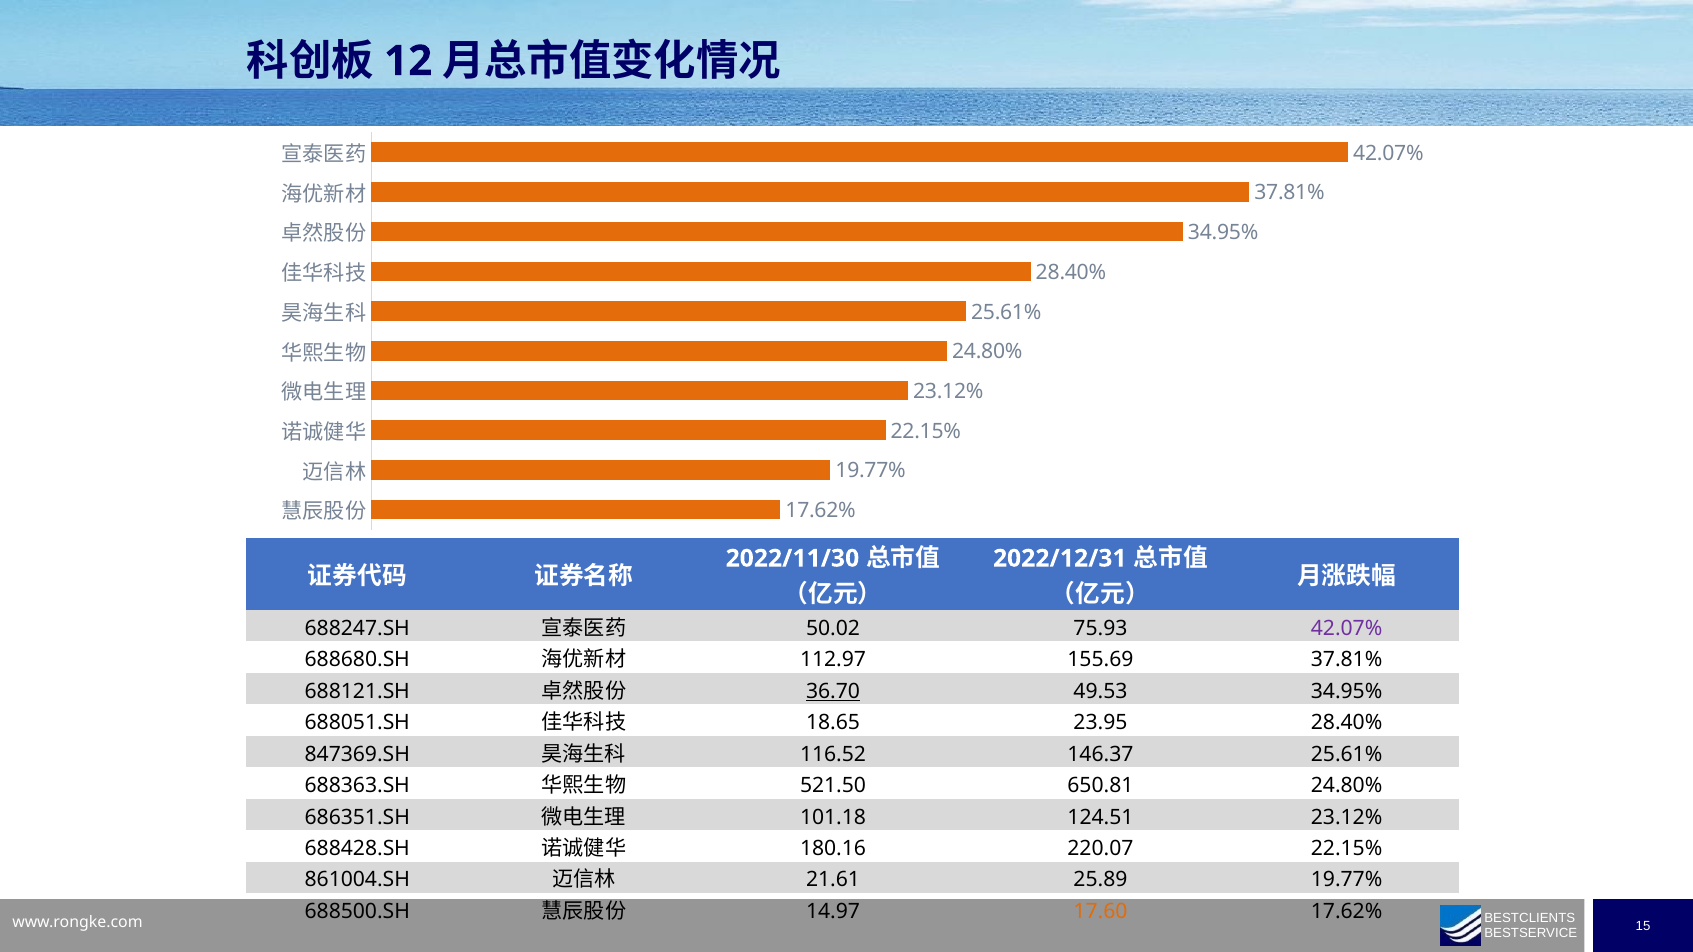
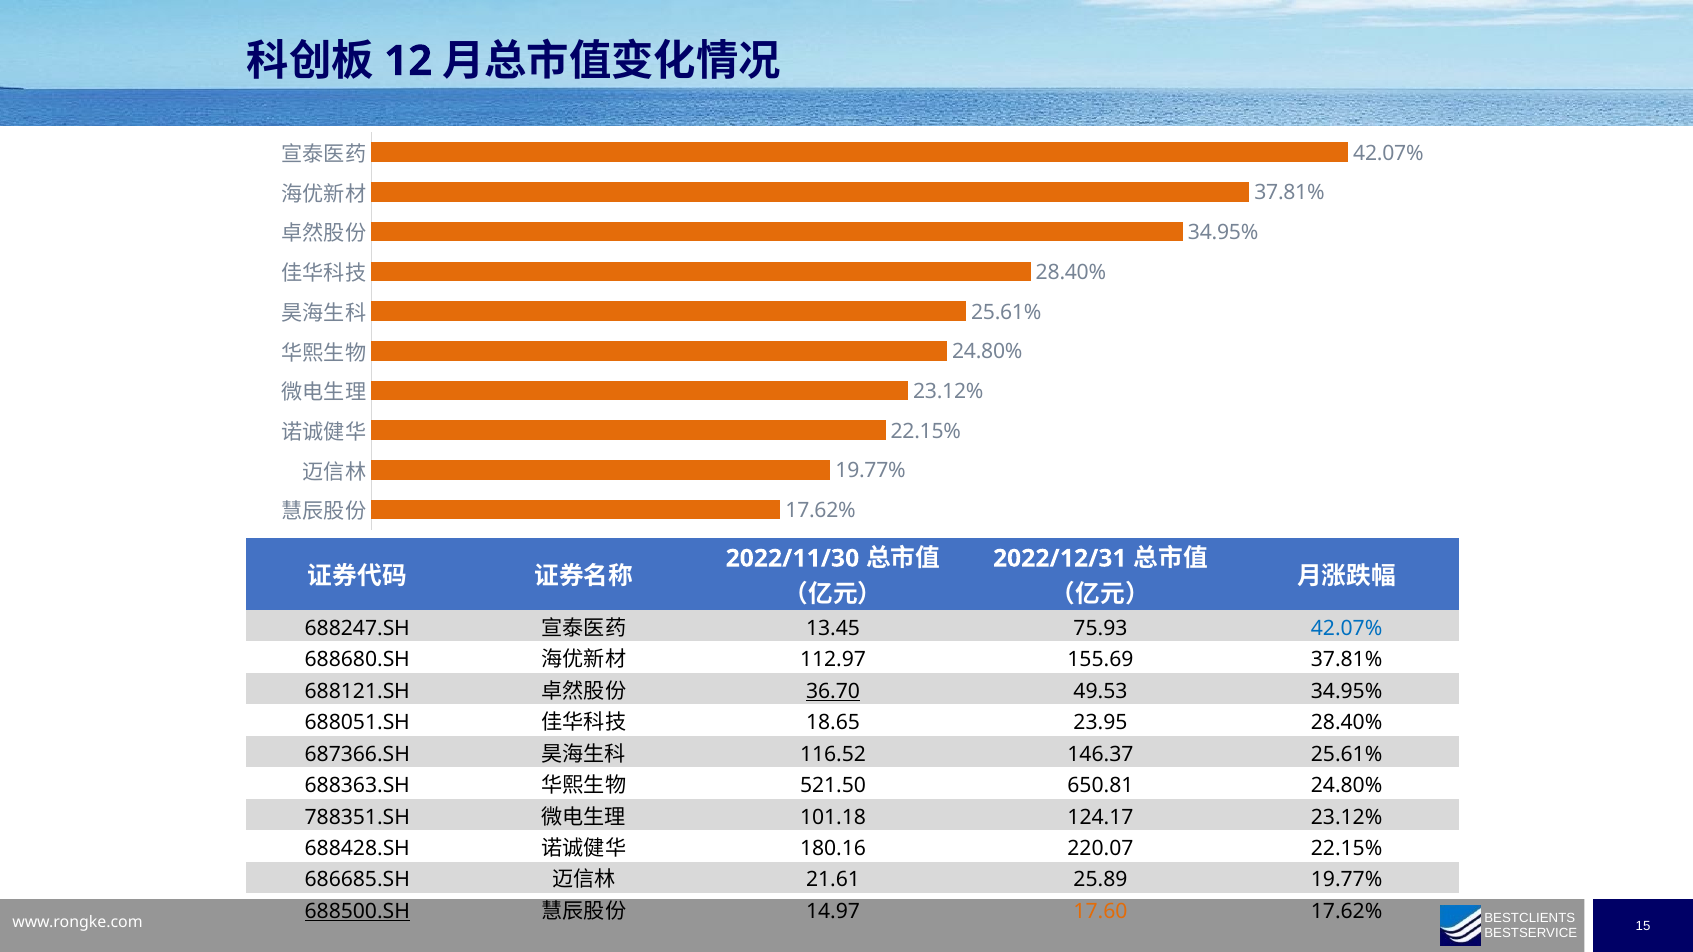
50.02: 50.02 -> 13.45 (833, 628)
42.07% colour: purple -> blue (1347, 628)
847369.SH: 847369.SH -> 687366.SH (357, 754)
686351.SH: 686351.SH -> 788351.SH (357, 817)
124.51: 124.51 -> 124.17 (1100, 817)
861004.SH: 861004.SH -> 686685.SH (357, 880)
688500.SH underline: none -> present (357, 912)
